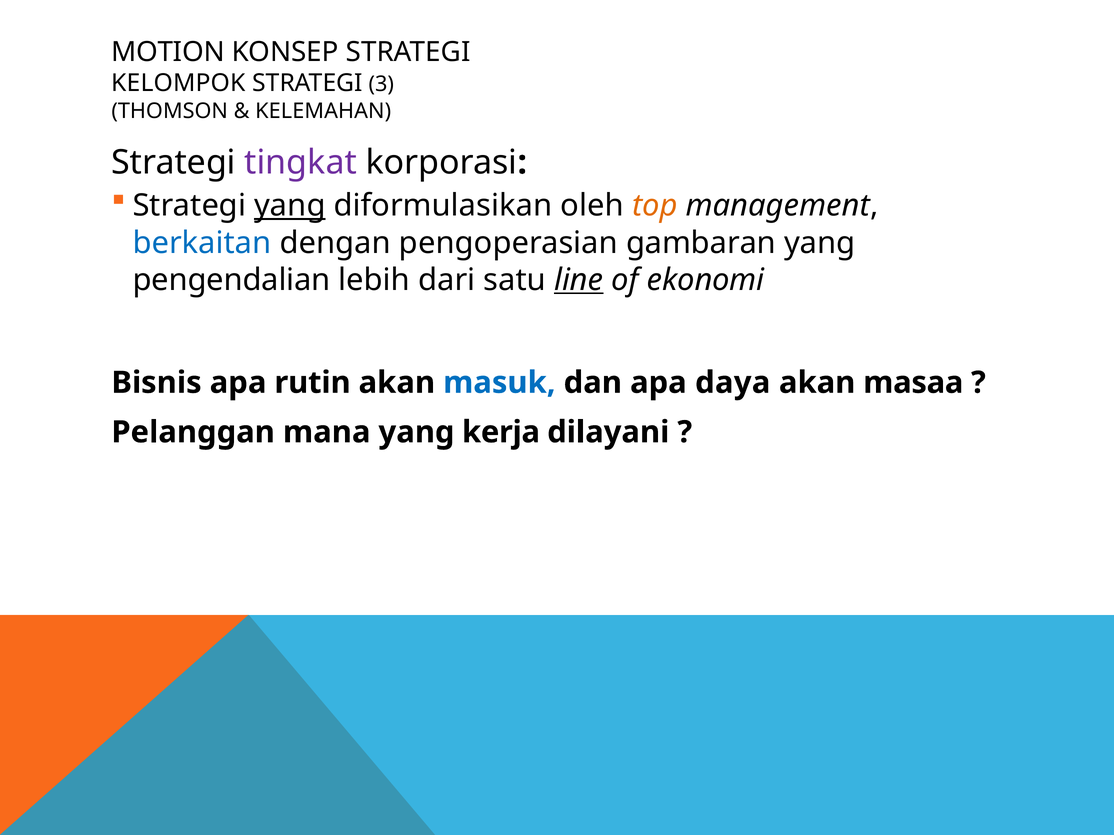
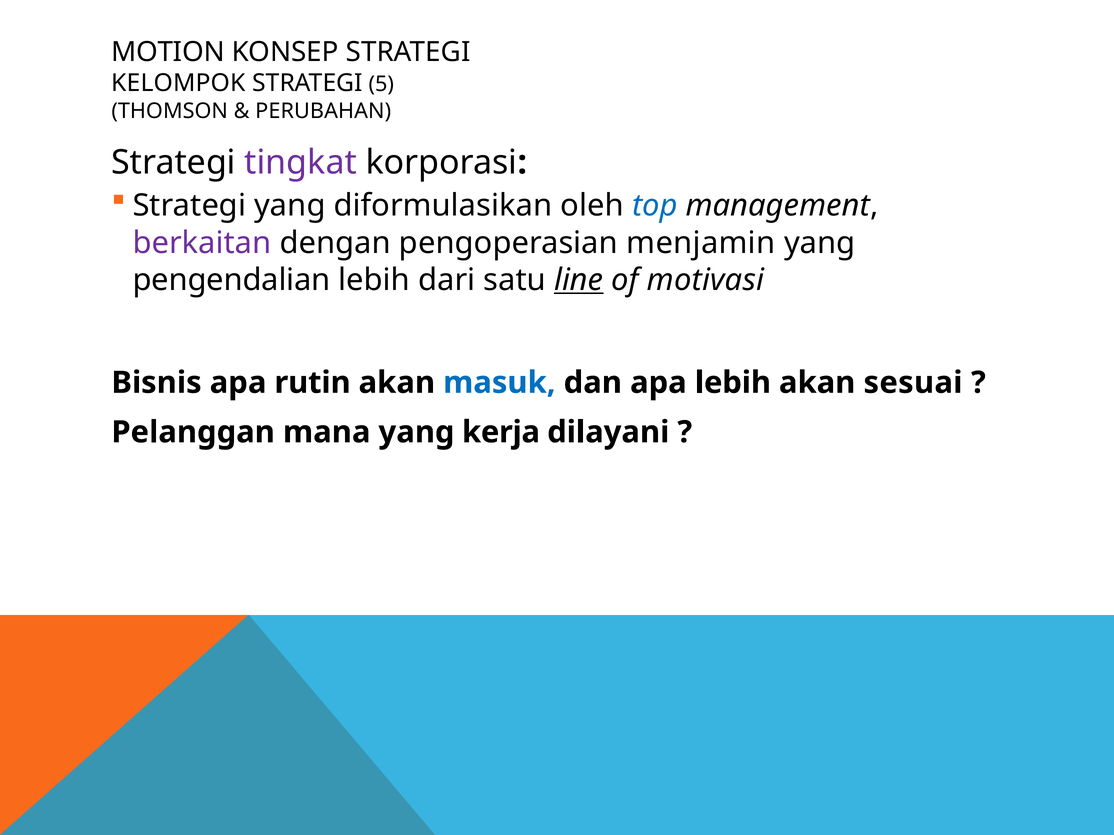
3: 3 -> 5 (381, 84)
KELEMAHAN: KELEMAHAN -> PERUBAHAN (323, 111)
yang underline: present -> none (290, 206)
top colour: orange -> blue (655, 206)
berkaitan colour: blue -> purple (202, 243)
gambaran: gambaran -> menjamin (701, 243)
ekonomi: ekonomi -> motivasi (705, 280)
apa daya: daya -> lebih (733, 383)
masaa: masaa -> sesuai (913, 383)
